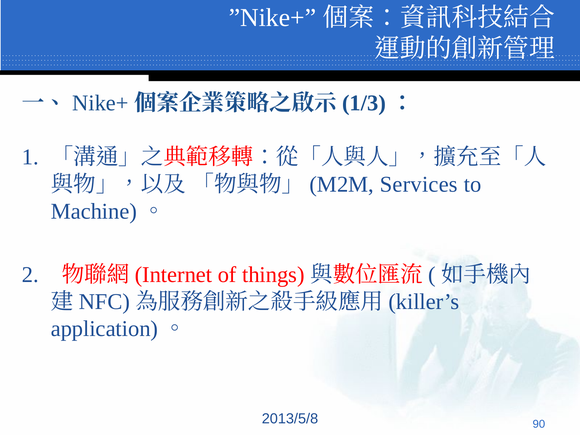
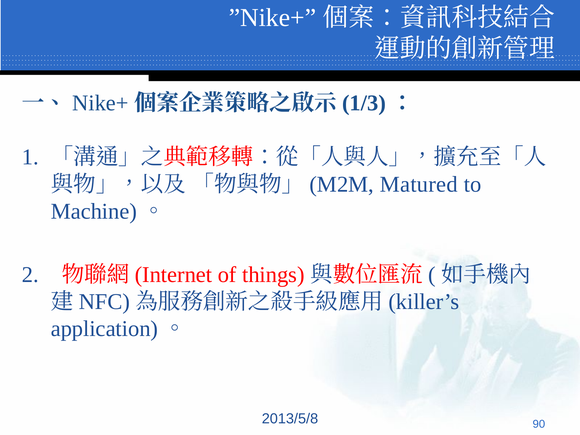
Services: Services -> Matured (419, 184)
